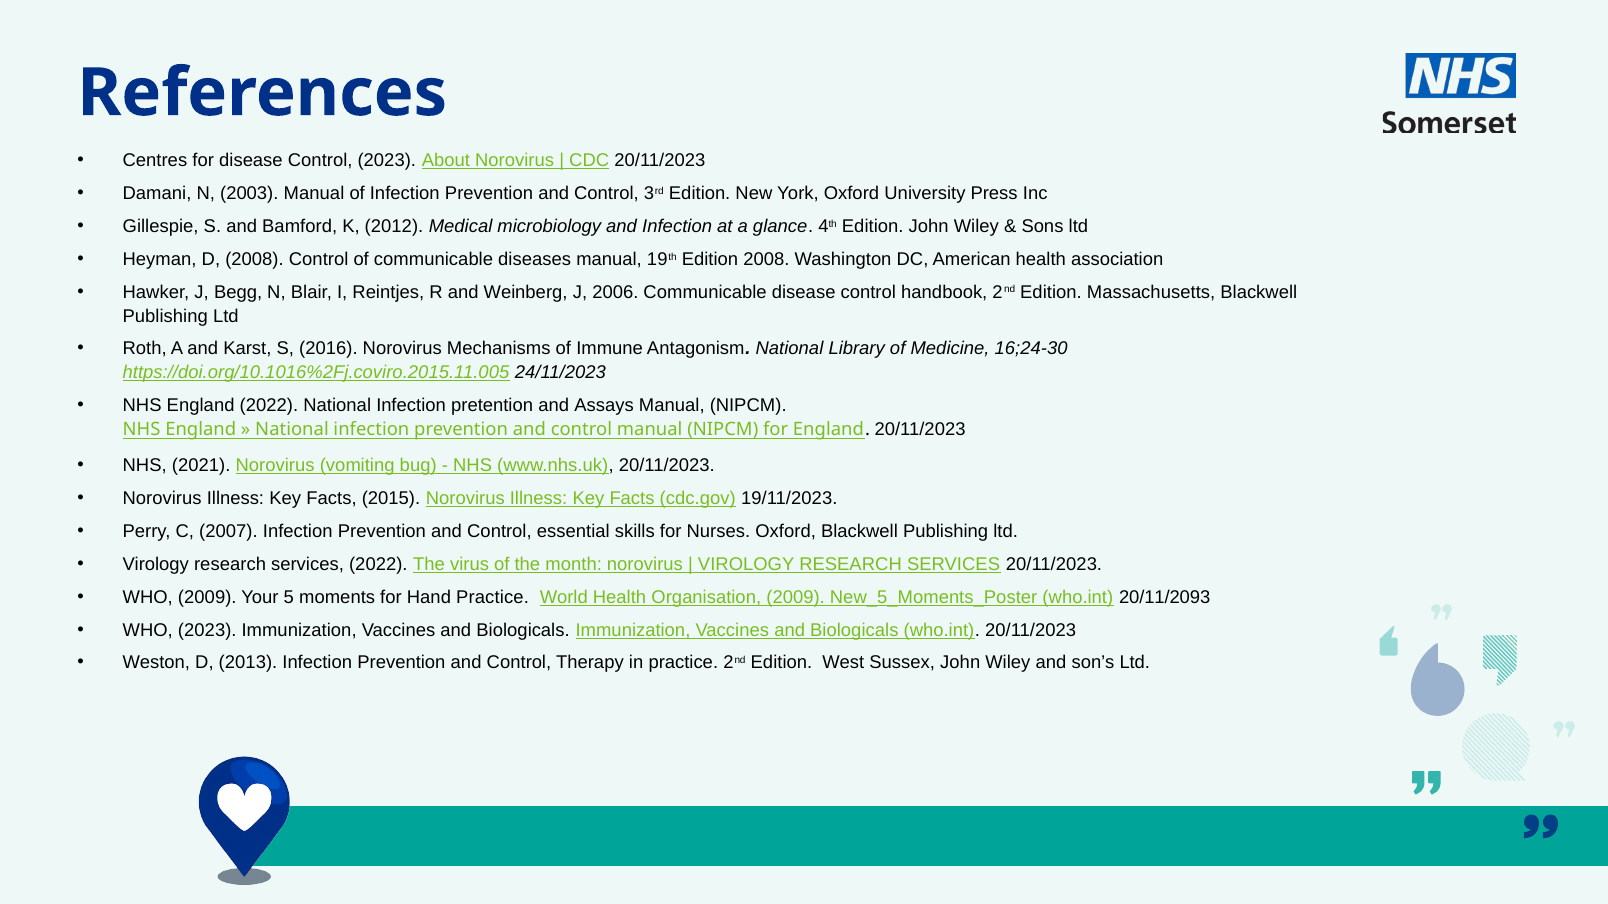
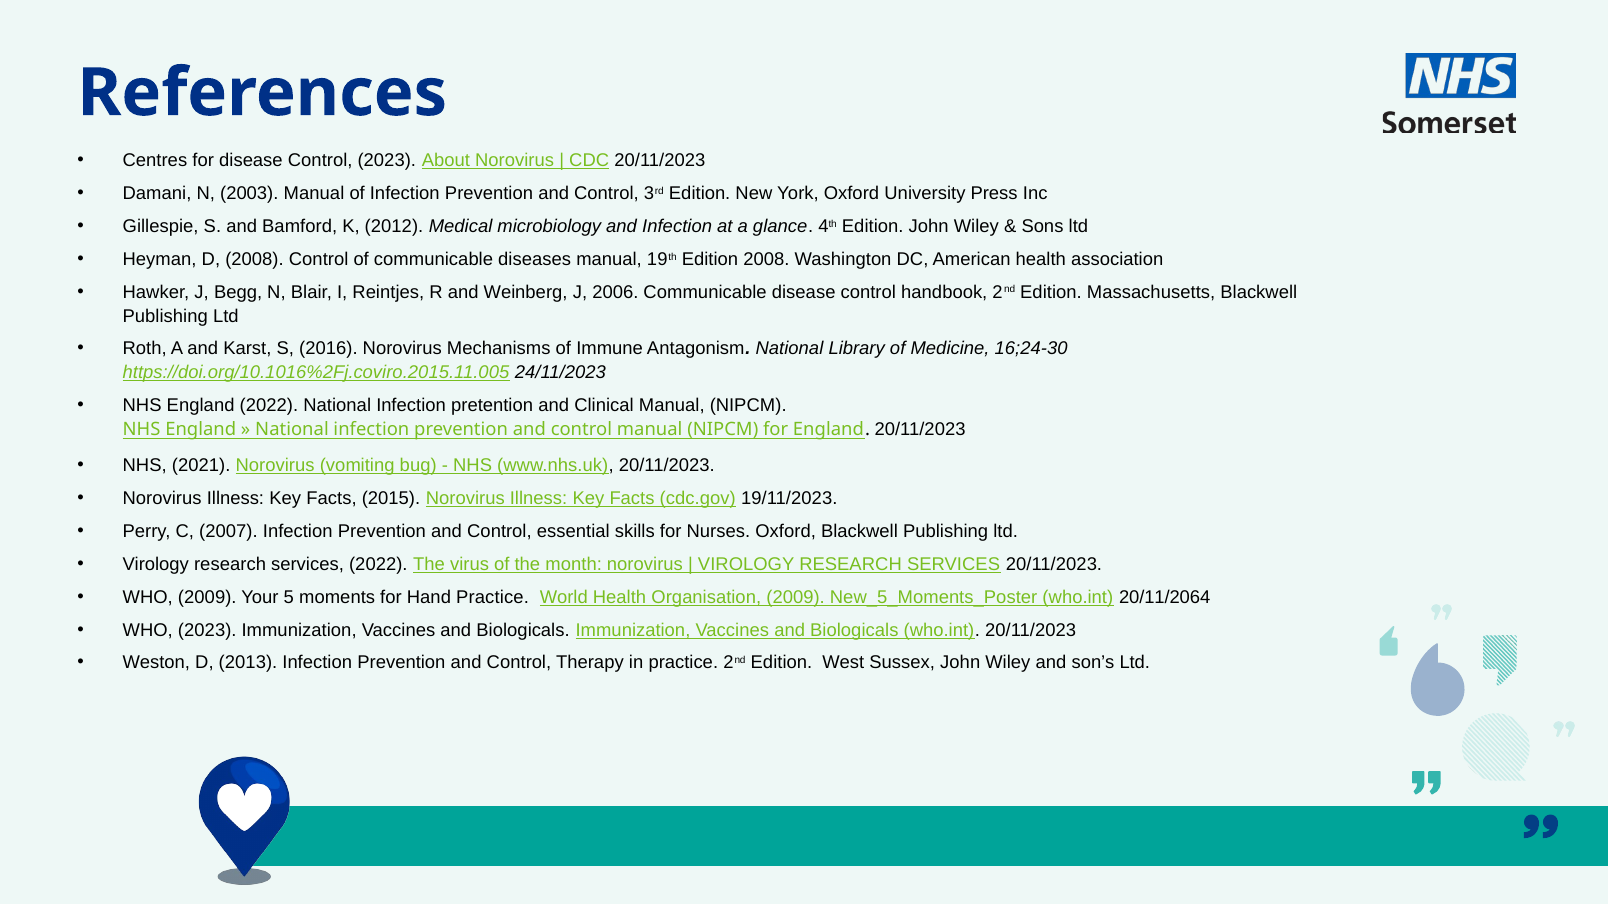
Assays: Assays -> Clinical (604, 406)
20/11/2093: 20/11/2093 -> 20/11/2064 (1165, 597)
